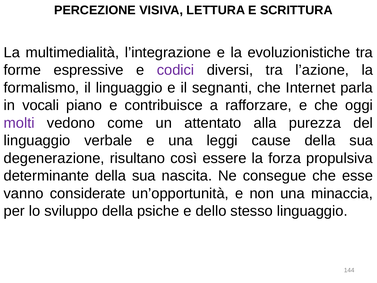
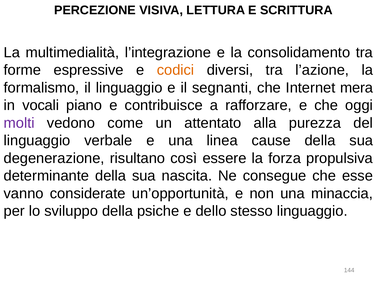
evoluzionistiche: evoluzionistiche -> consolidamento (299, 52)
codici colour: purple -> orange (176, 70)
parla: parla -> mera (357, 88)
leggi: leggi -> linea (222, 140)
